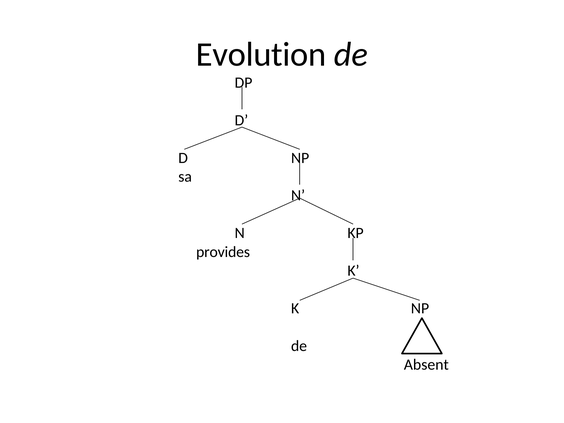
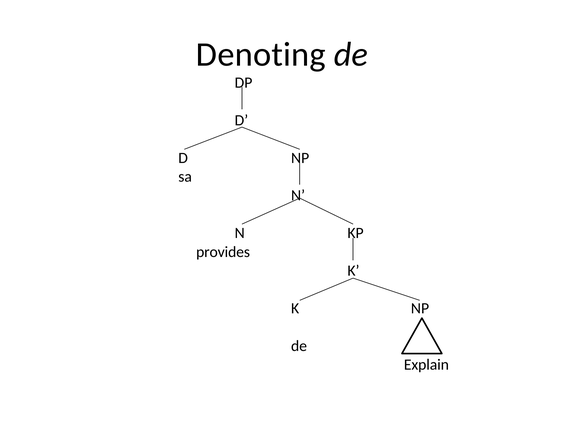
Evolution: Evolution -> Denoting (261, 55)
Absent: Absent -> Explain (426, 365)
